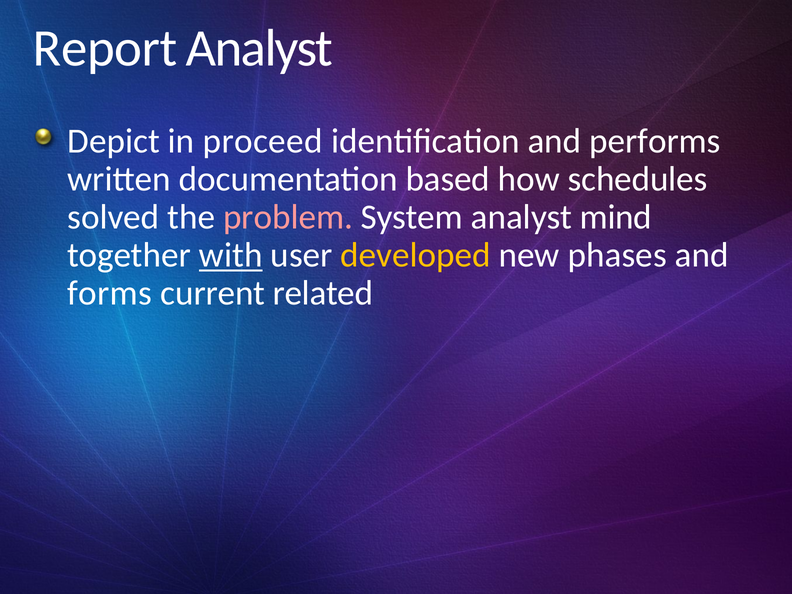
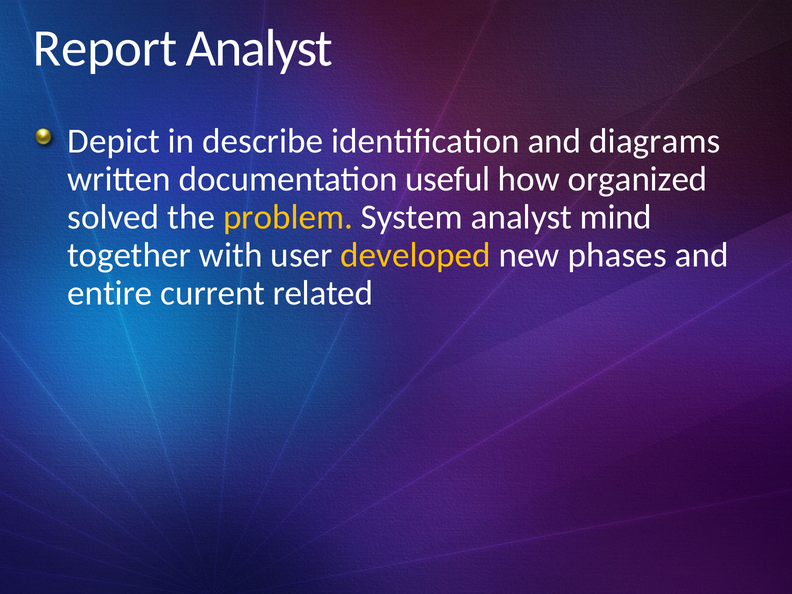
proceed: proceed -> describe (263, 141)
performs: performs -> diagrams (655, 141)
based: based -> useful (448, 179)
schedules: schedules -> organized (638, 179)
problem colour: pink -> yellow (288, 217)
with underline: present -> none (231, 255)
forms: forms -> entire (110, 293)
